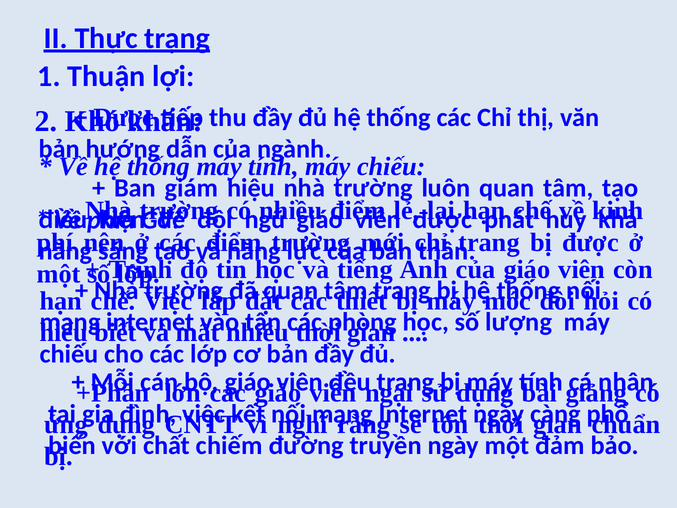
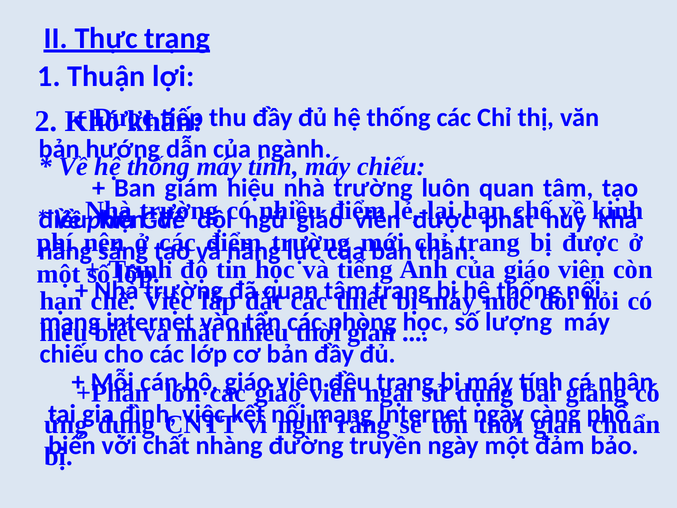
chiếm: chiếm -> nhàng (229, 445)
